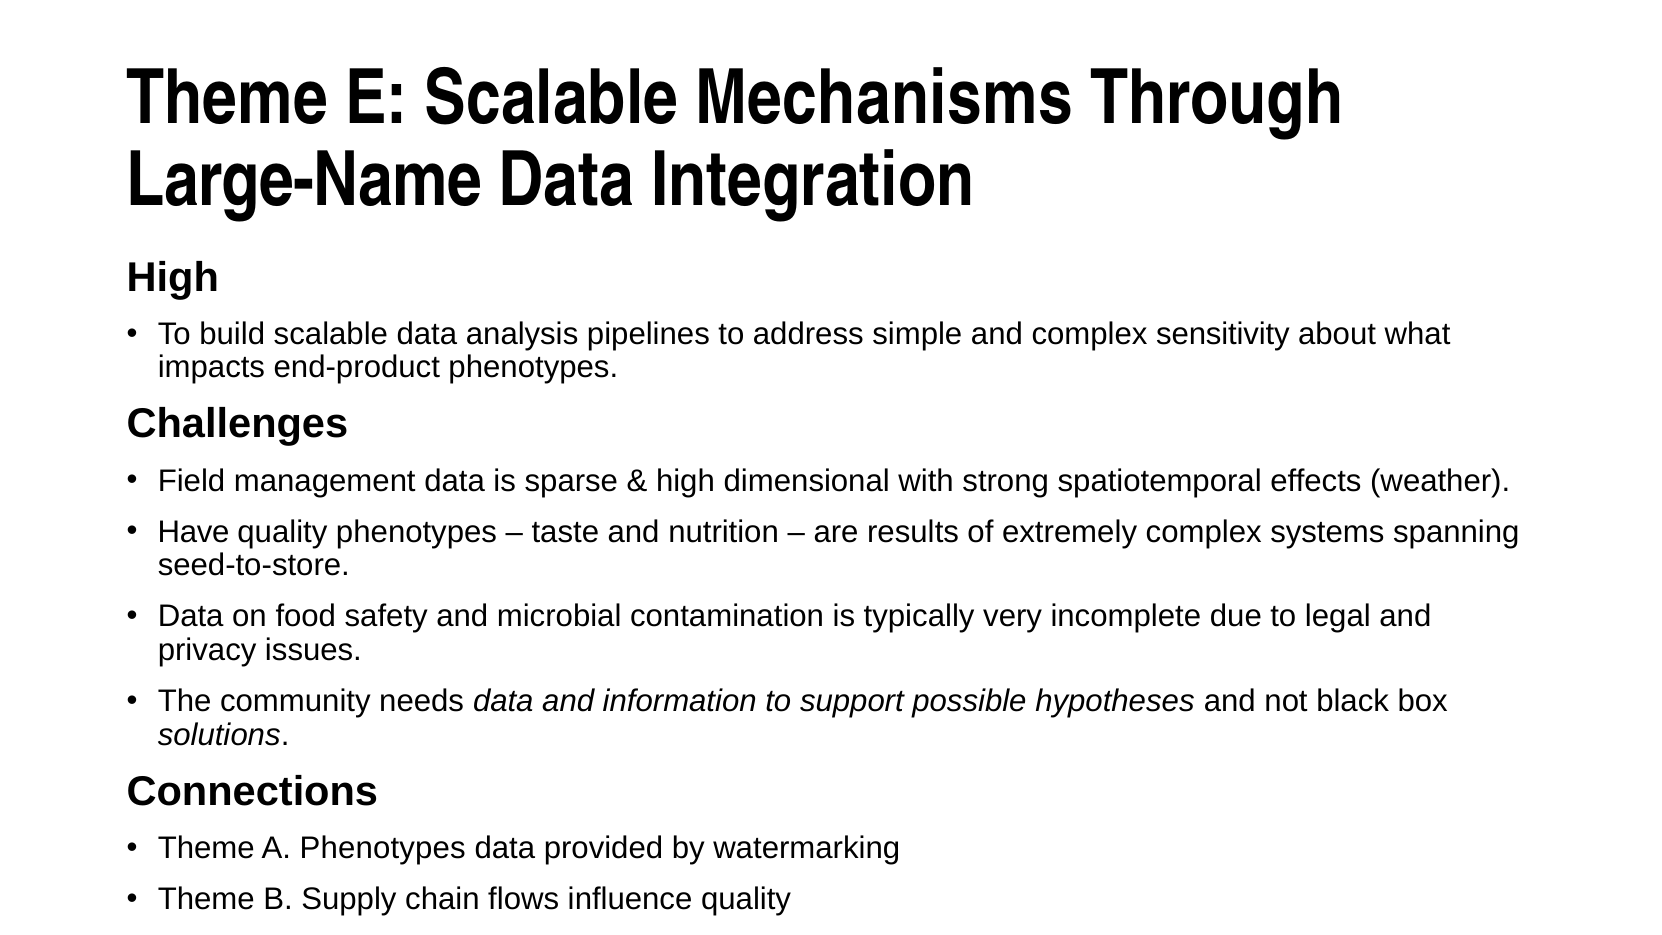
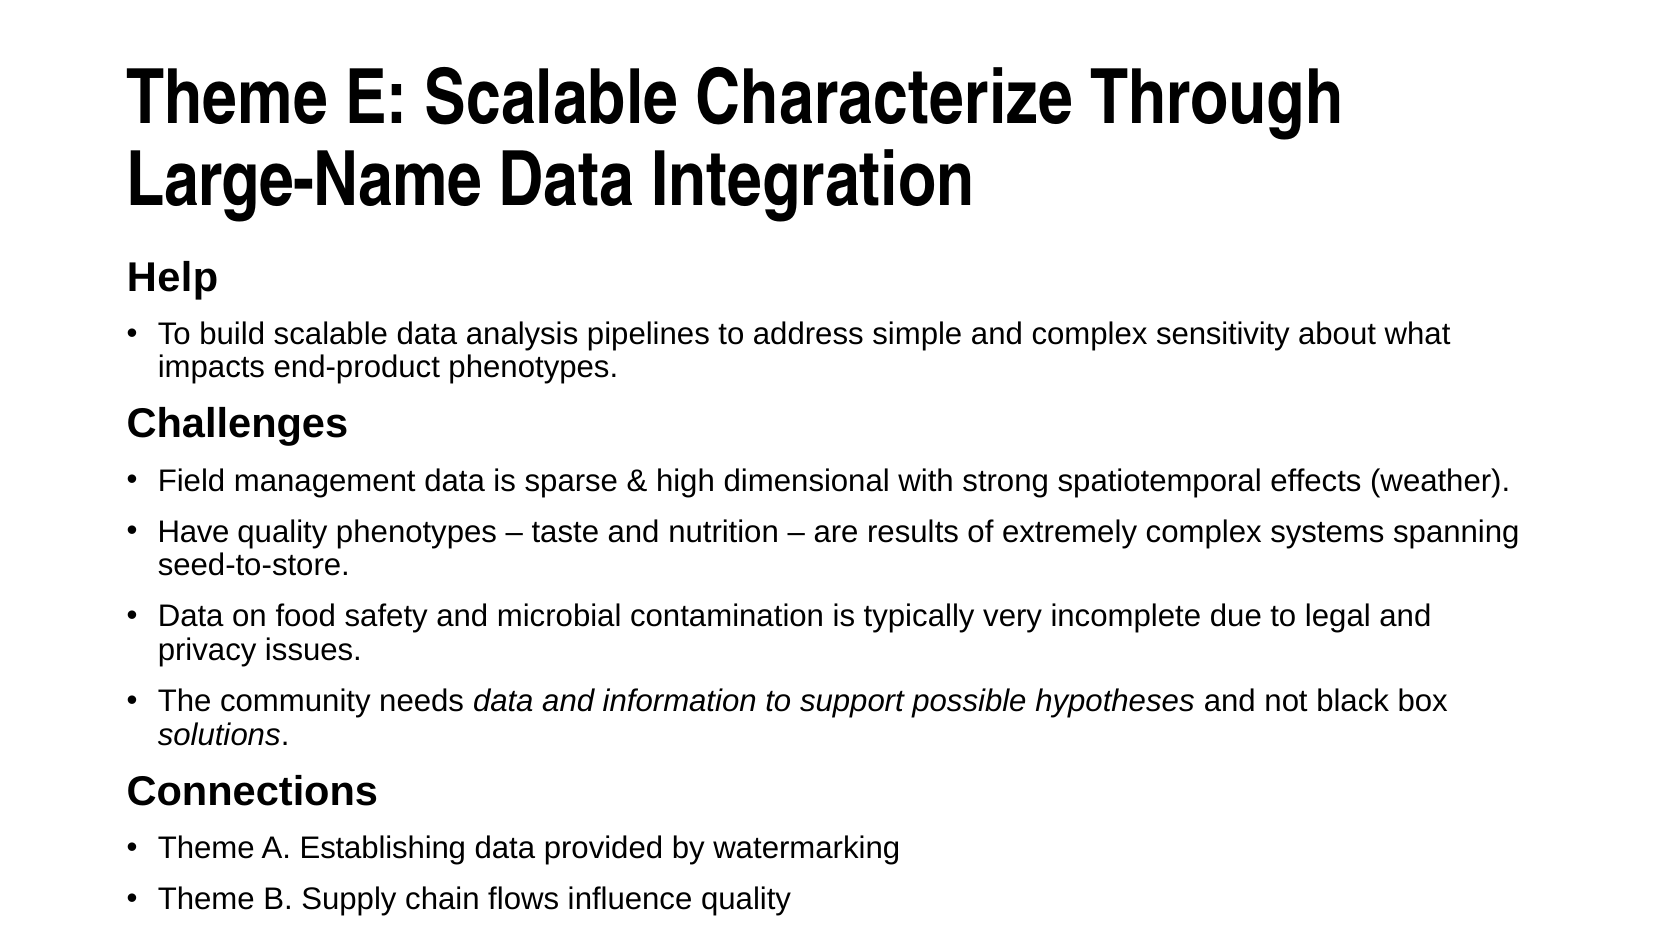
Mechanisms: Mechanisms -> Characterize (884, 98)
High: High -> Help (173, 277)
A Phenotypes: Phenotypes -> Establishing (383, 848)
